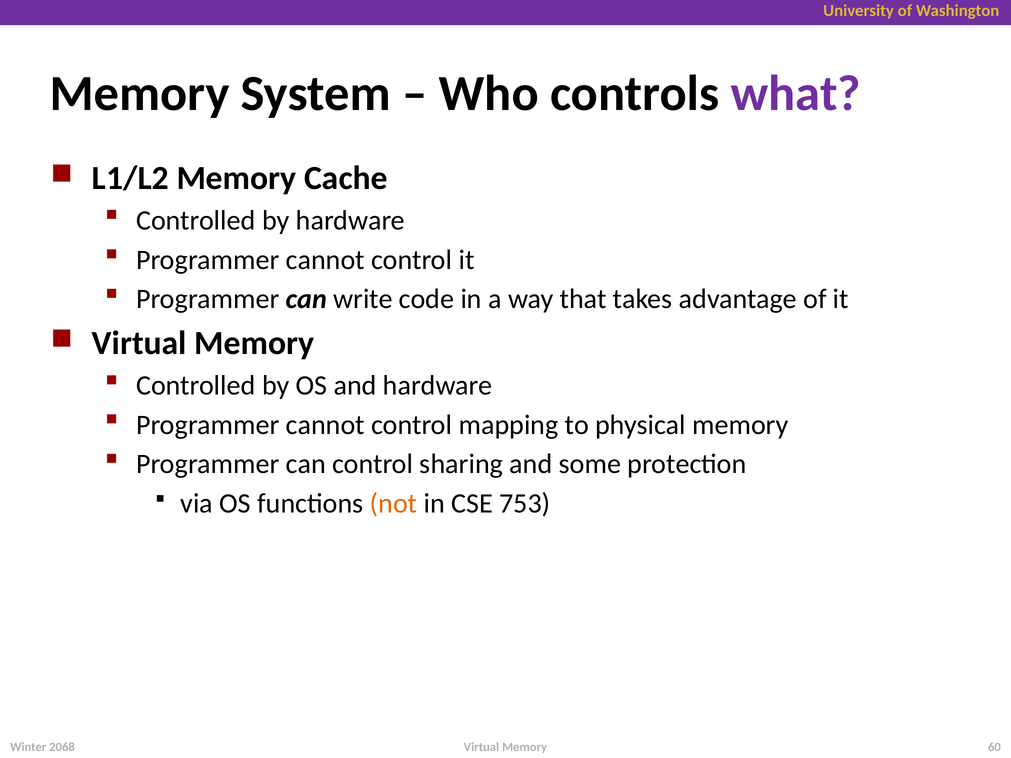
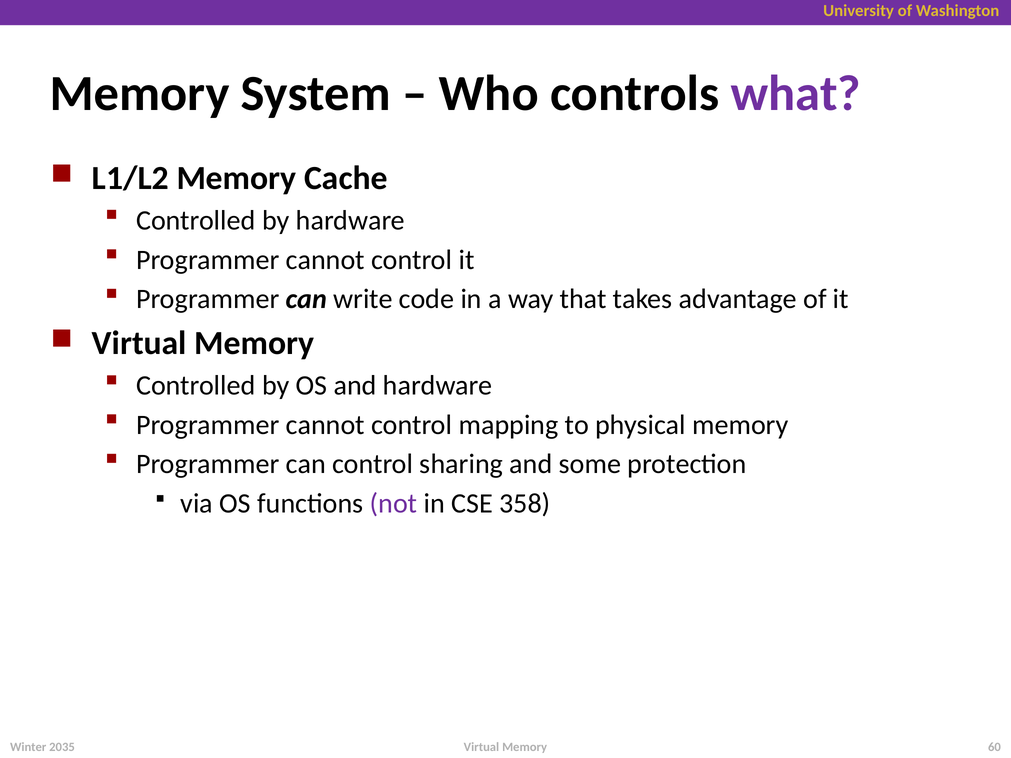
not colour: orange -> purple (393, 504)
753: 753 -> 358 (525, 504)
2068: 2068 -> 2035 (62, 747)
